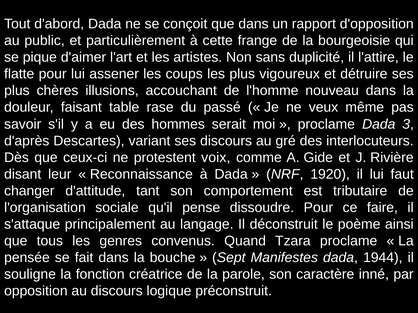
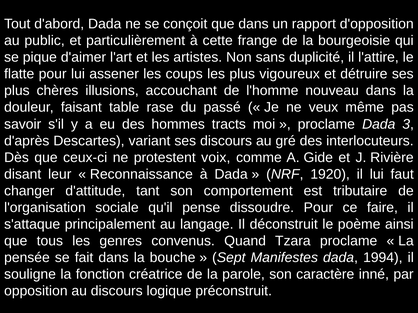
serait: serait -> tracts (229, 124)
1944: 1944 -> 1994 (383, 258)
